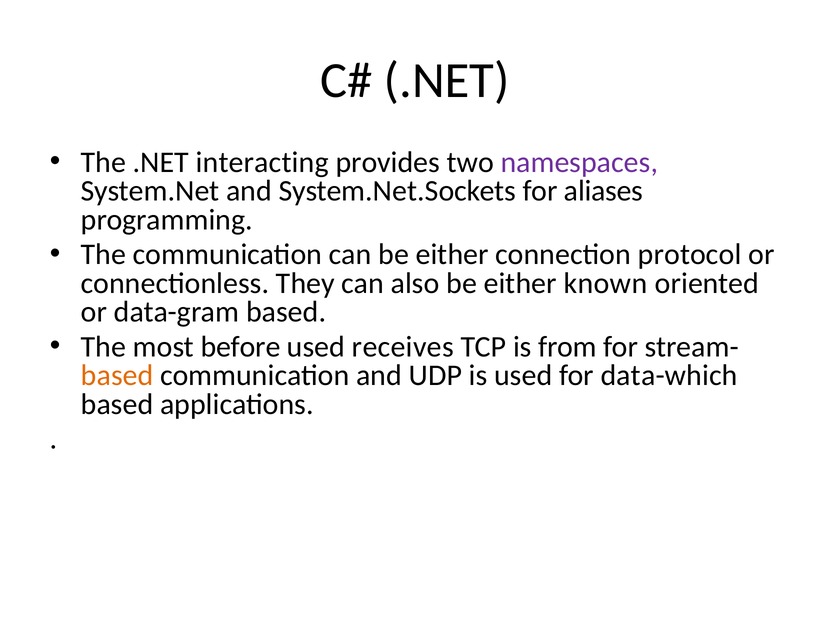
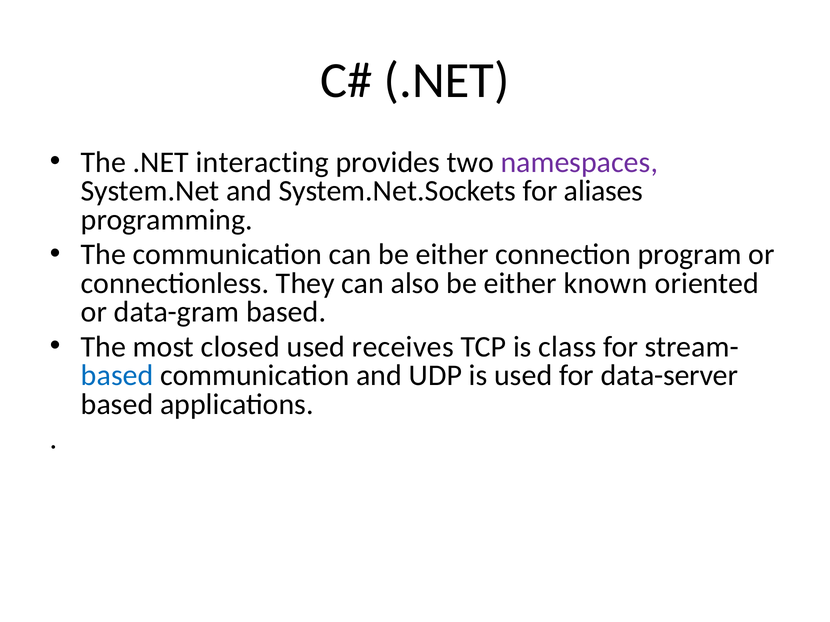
protocol: protocol -> program (690, 255)
before: before -> closed (240, 347)
from: from -> class (567, 347)
based colour: orange -> blue (117, 376)
data-which: data-which -> data-server (669, 376)
